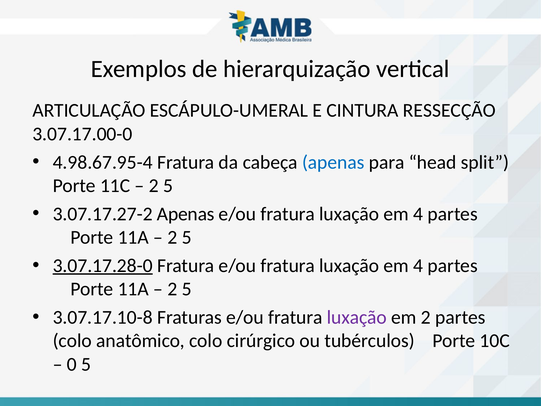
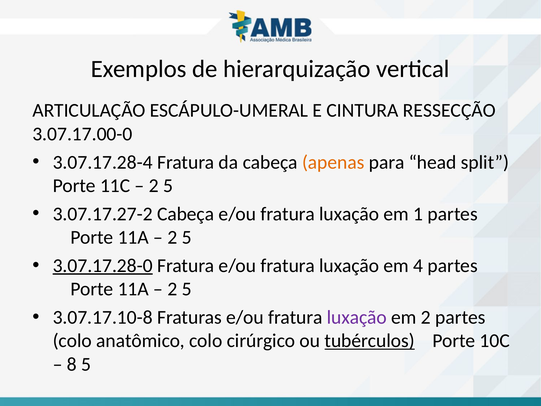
4.98.67.95-4: 4.98.67.95-4 -> 3.07.17.28-4 (103, 162)
apenas colour: blue -> orange (333, 162)
3.07.17.27-2 Apenas: Apenas -> Cabeça (186, 214)
4: 4 -> 1 (418, 214)
tubérculos underline: none -> present (370, 341)
0: 0 -> 8 (72, 364)
